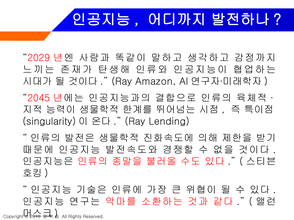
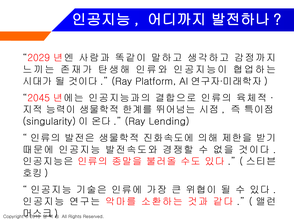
Amazon: Amazon -> Platform (156, 82)
